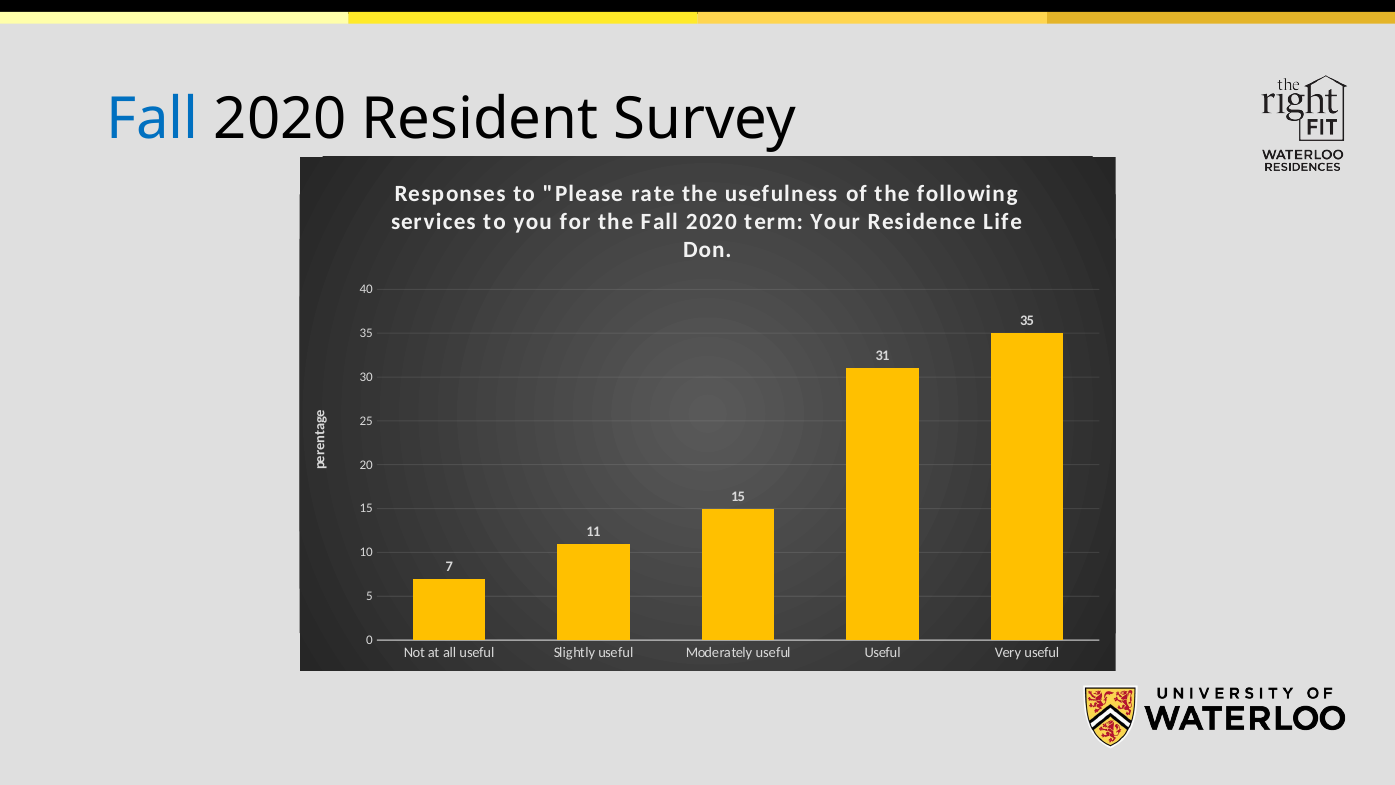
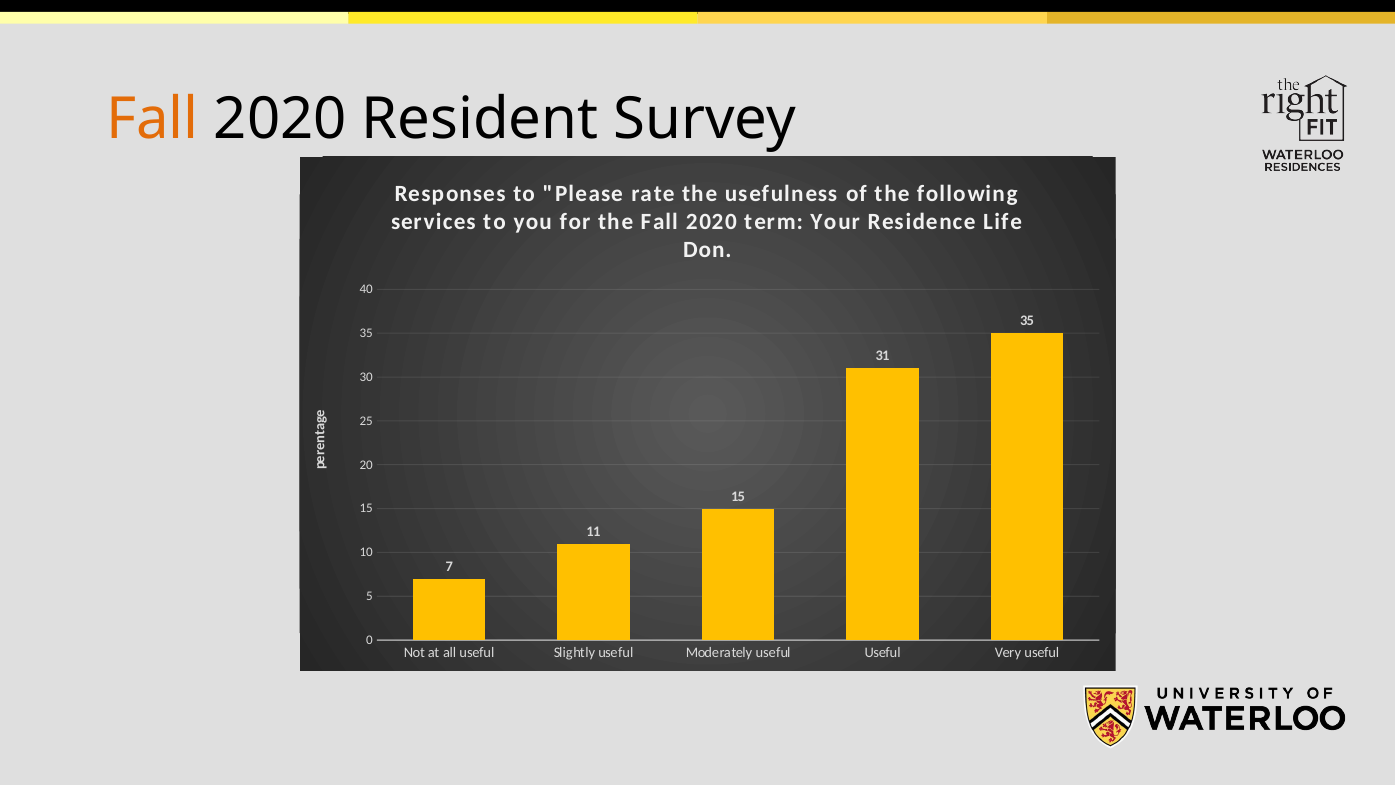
Fall colour: blue -> orange (153, 119)
